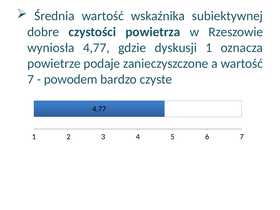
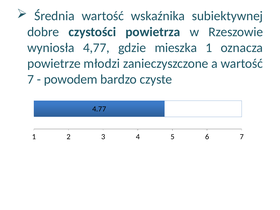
dyskusji: dyskusji -> mieszka (176, 48)
podaje: podaje -> młodzi (102, 64)
